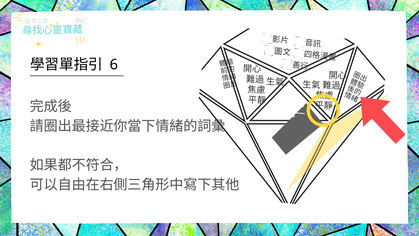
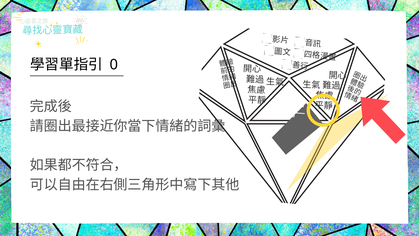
6: 6 -> 0 (114, 65)
